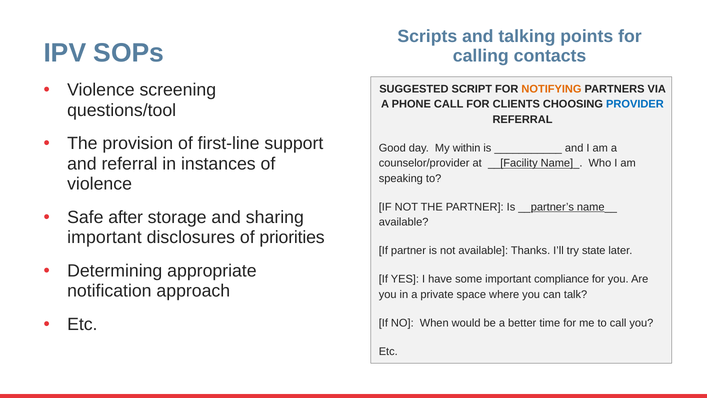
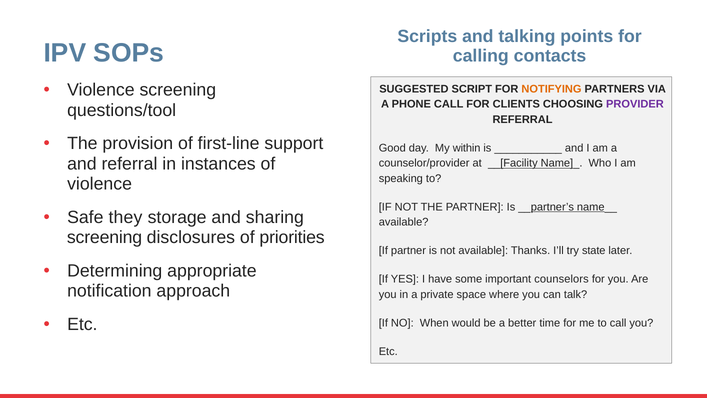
PROVIDER colour: blue -> purple (635, 104)
after: after -> they (125, 217)
important: important -> screening (105, 237)
compliance: compliance -> counselors (561, 279)
